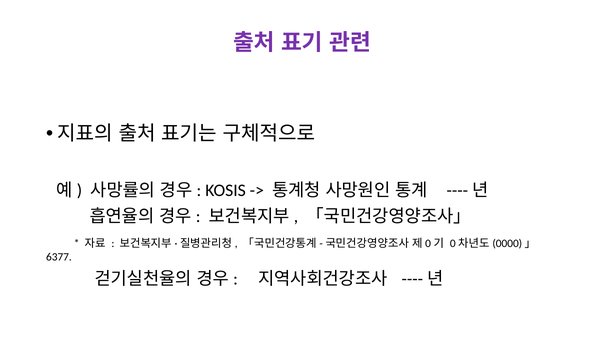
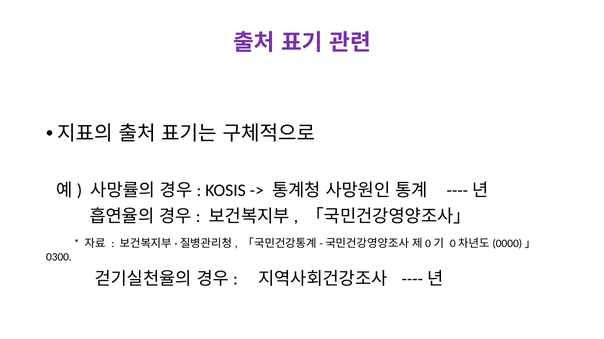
6377: 6377 -> 0300 (59, 258)
